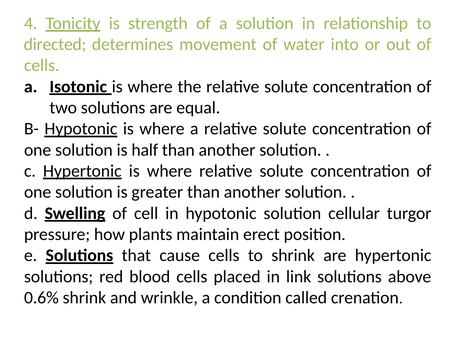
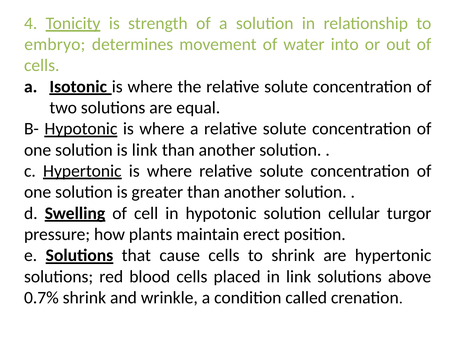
directed: directed -> embryo (55, 44)
is half: half -> link (145, 150)
0.6%: 0.6% -> 0.7% (41, 298)
